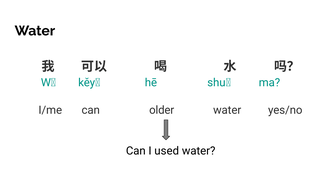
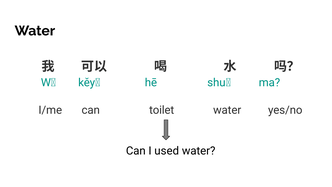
older: older -> toilet (162, 110)
